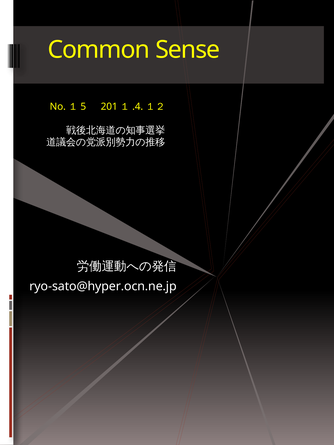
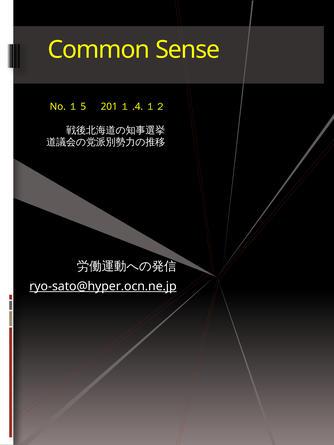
ryo-sato@hyper.ocn.ne.jp underline: none -> present (103, 286)
